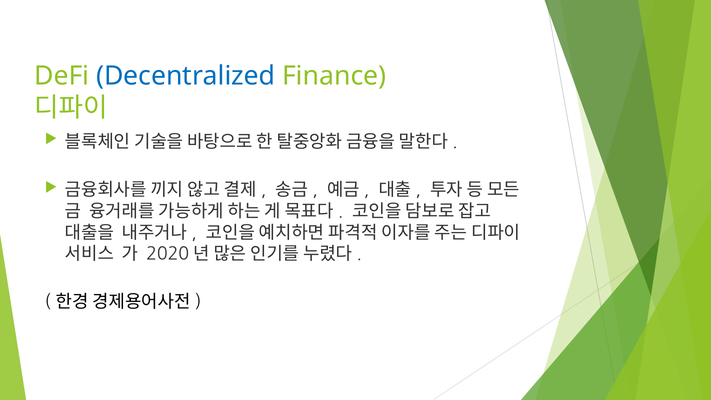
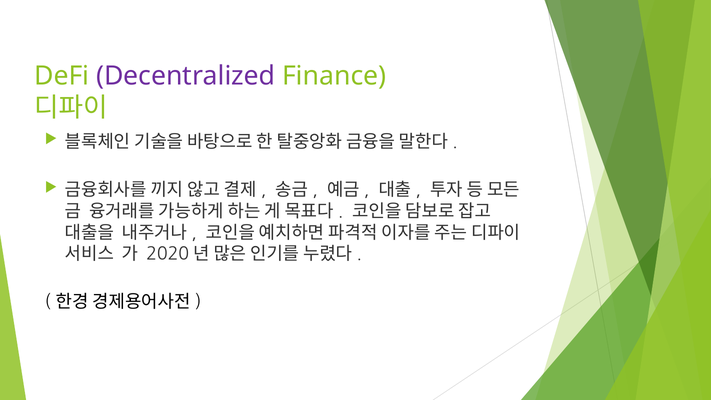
Decentralized colour: blue -> purple (186, 76)
